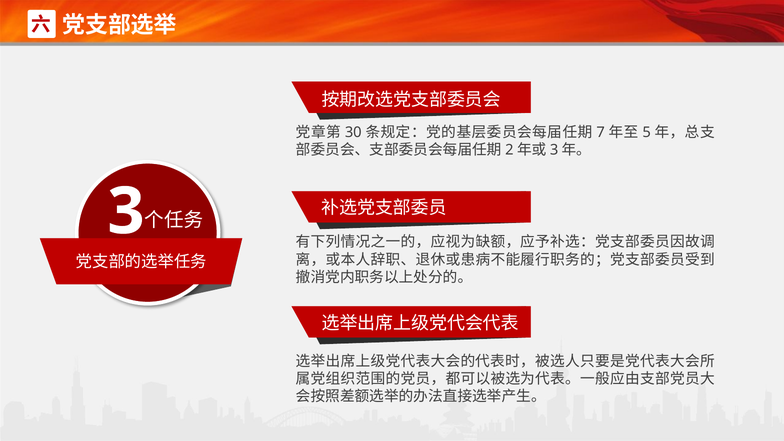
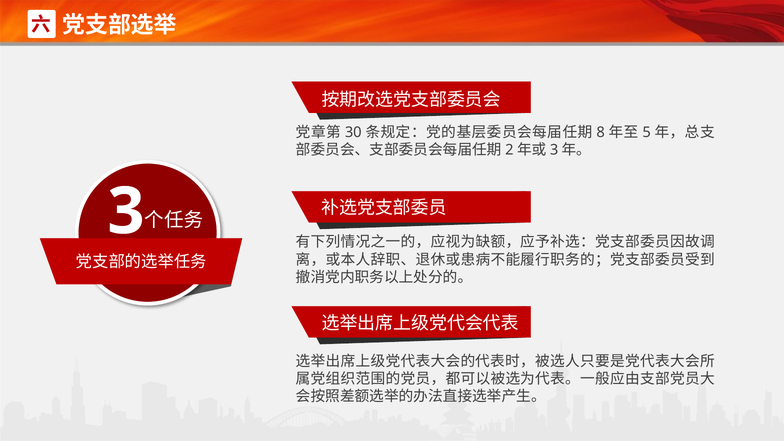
7: 7 -> 8 (601, 132)
